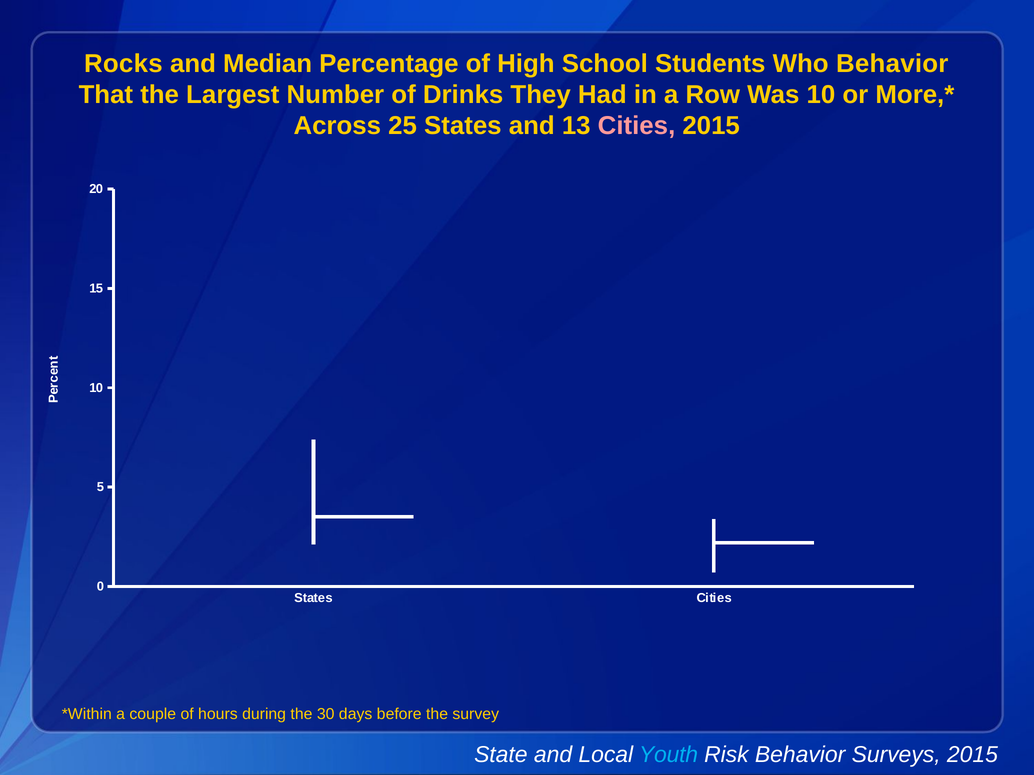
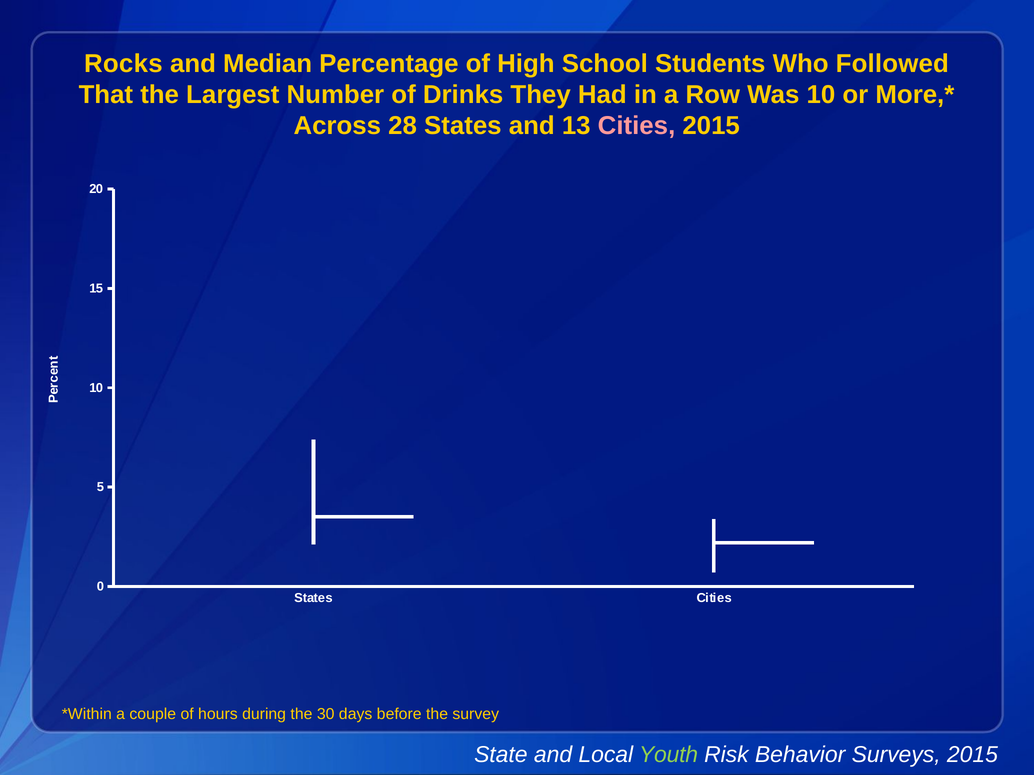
Who Behavior: Behavior -> Followed (892, 64)
25: 25 -> 28 (403, 126)
Youth colour: light blue -> light green (669, 755)
